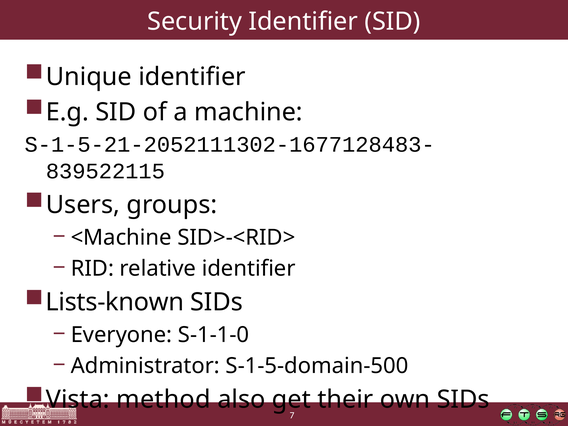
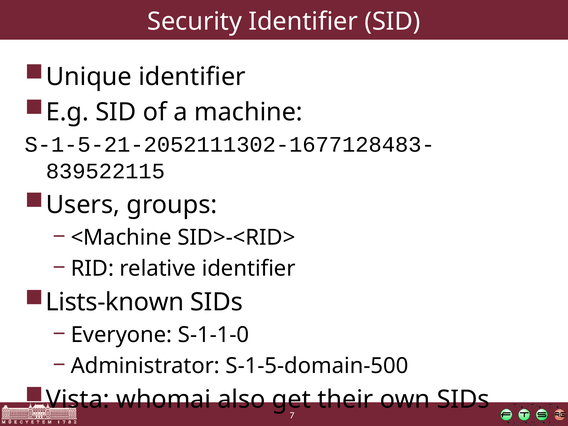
method: method -> whomai (164, 399)
